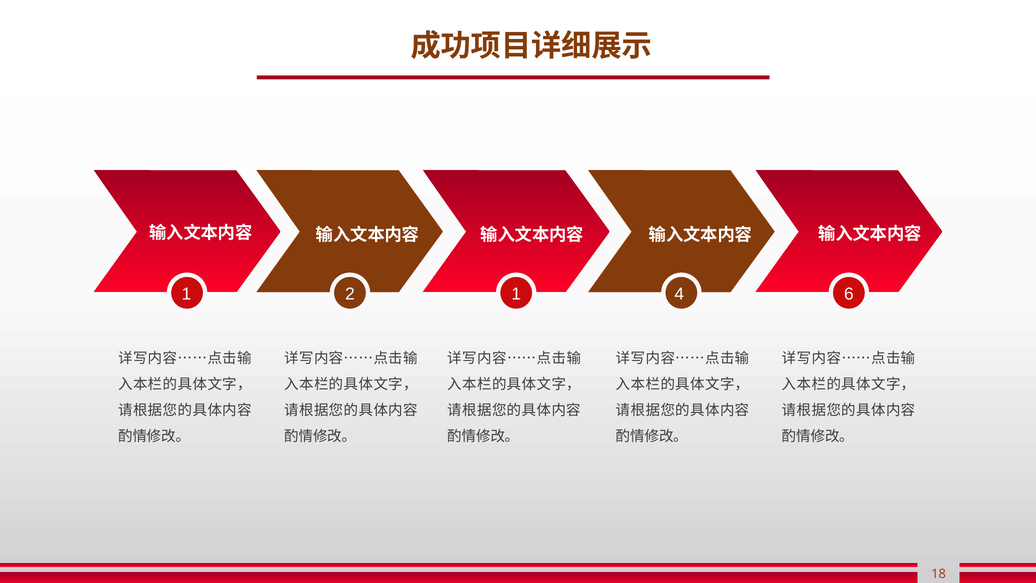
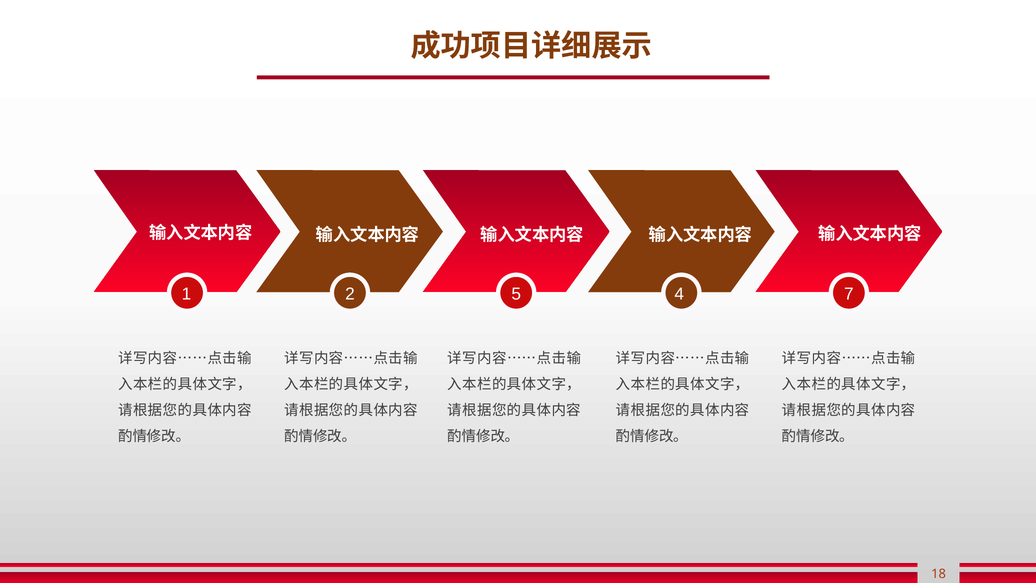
2 1: 1 -> 5 (516, 294)
6: 6 -> 7 (849, 294)
